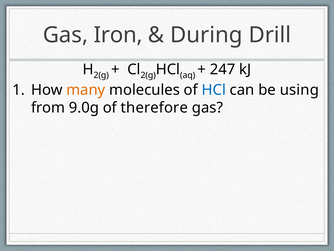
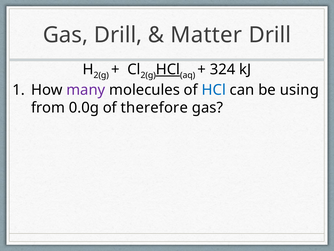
Gas Iron: Iron -> Drill (118, 35)
During: During -> Matter (206, 35)
HCl underline: none -> present (168, 69)
247: 247 -> 324 (223, 69)
many colour: orange -> purple (86, 90)
9.0g: 9.0g -> 0.0g (84, 108)
